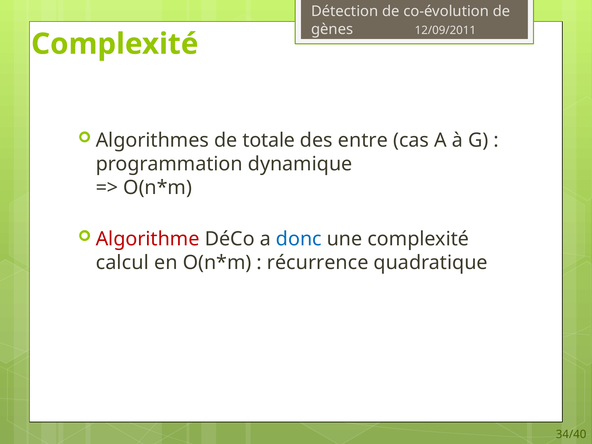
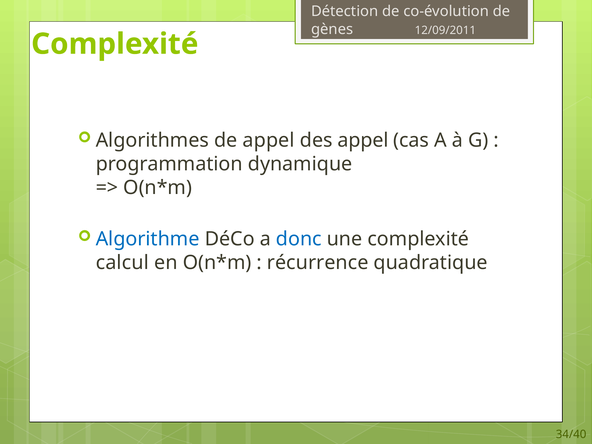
de totale: totale -> appel (269, 140)
des entre: entre -> appel (363, 140)
Algorithme colour: red -> blue (148, 239)
